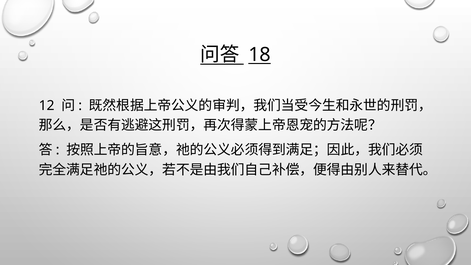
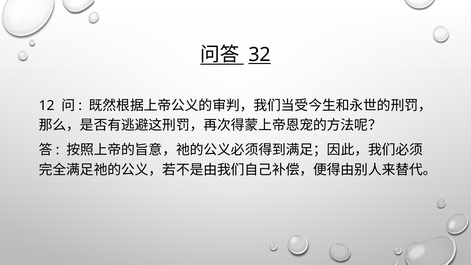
18: 18 -> 32 (260, 55)
